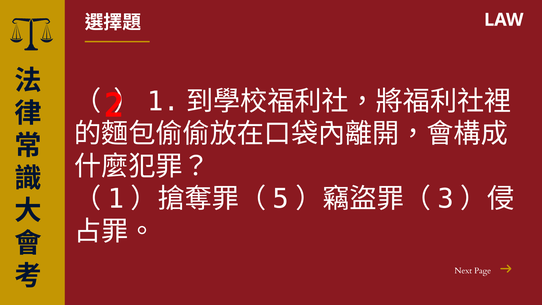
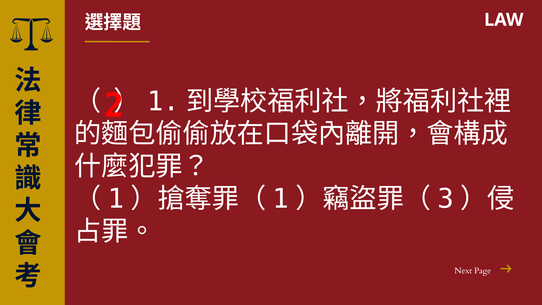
5: 5 -> 1 (281, 199)
